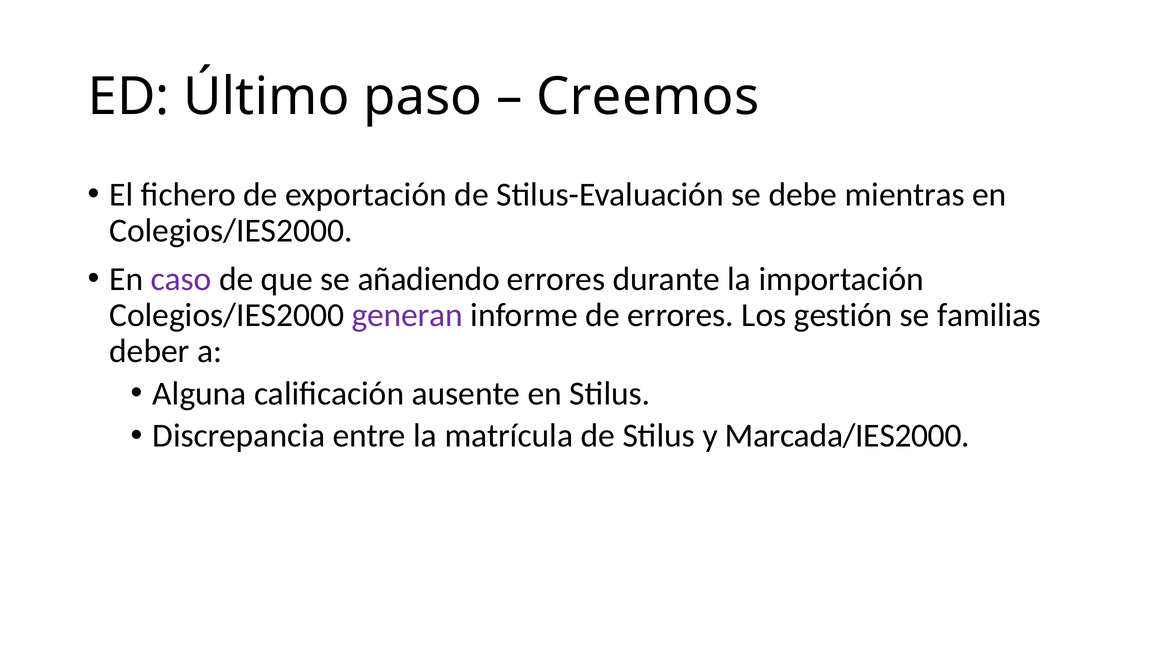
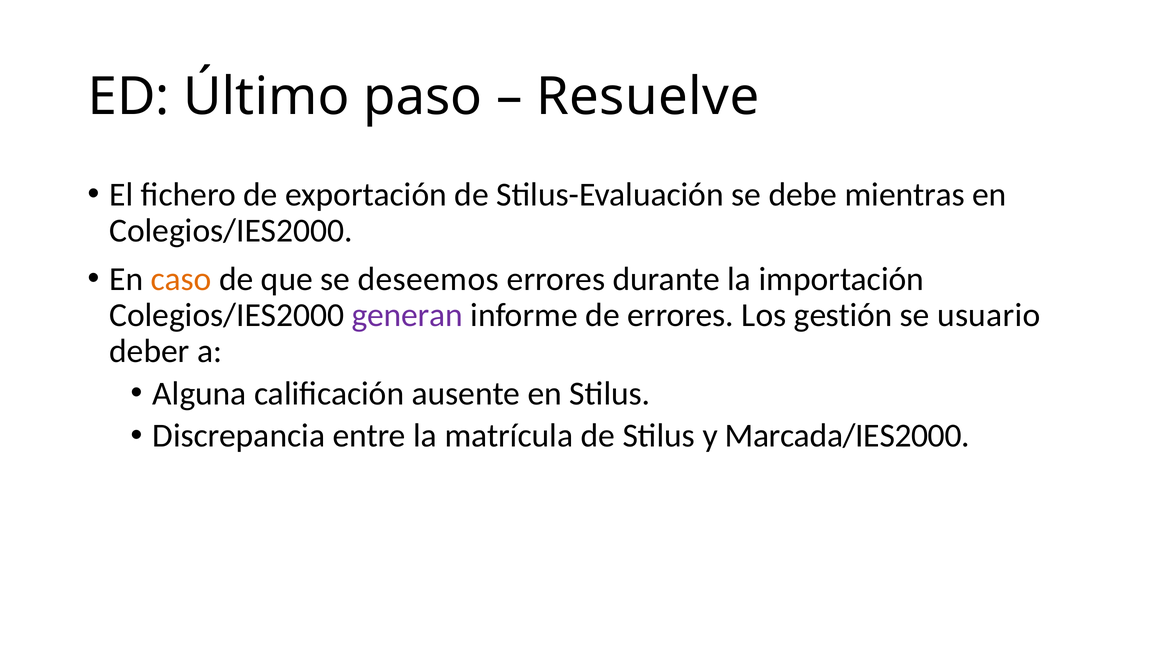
Creemos: Creemos -> Resuelve (648, 97)
caso colour: purple -> orange (181, 279)
añadiendo: añadiendo -> deseemos (428, 279)
familias: familias -> usuario (989, 315)
